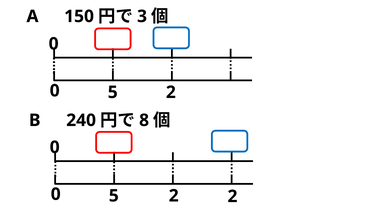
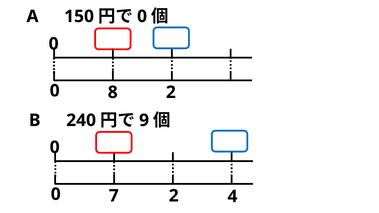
3: 3 -> 0 (142, 16)
5: 5 -> 8 (113, 92)
8: 8 -> 9 (144, 120)
5: 5 -> 7 (114, 196)
2 2: 2 -> 4 (232, 197)
